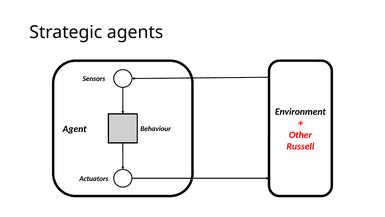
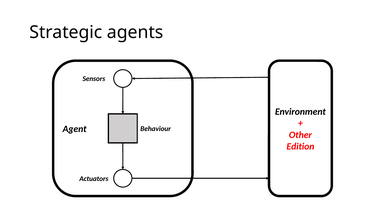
Russell: Russell -> Edition (300, 146)
